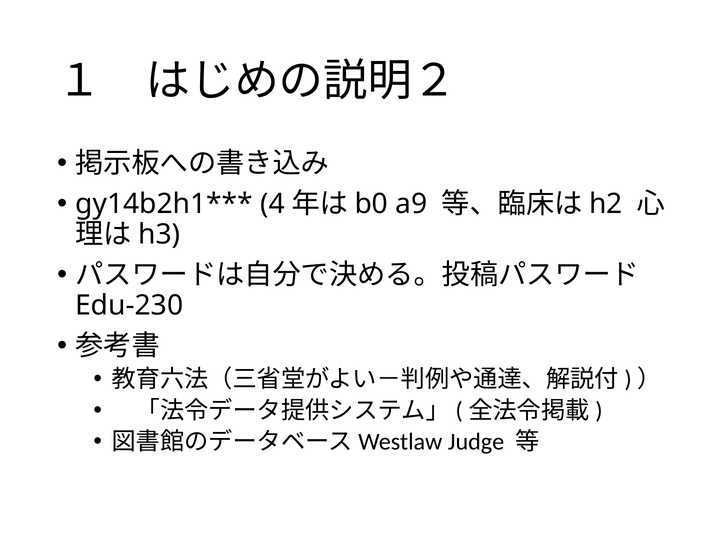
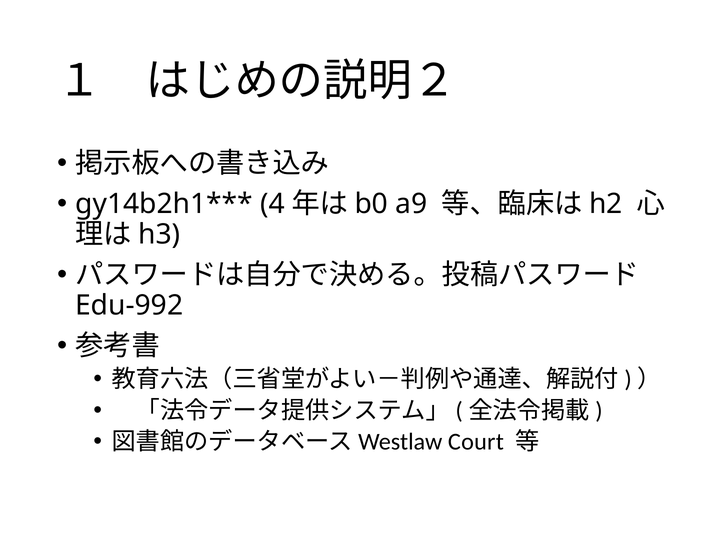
Edu-230: Edu-230 -> Edu-992 (129, 306)
Judge: Judge -> Court (476, 442)
